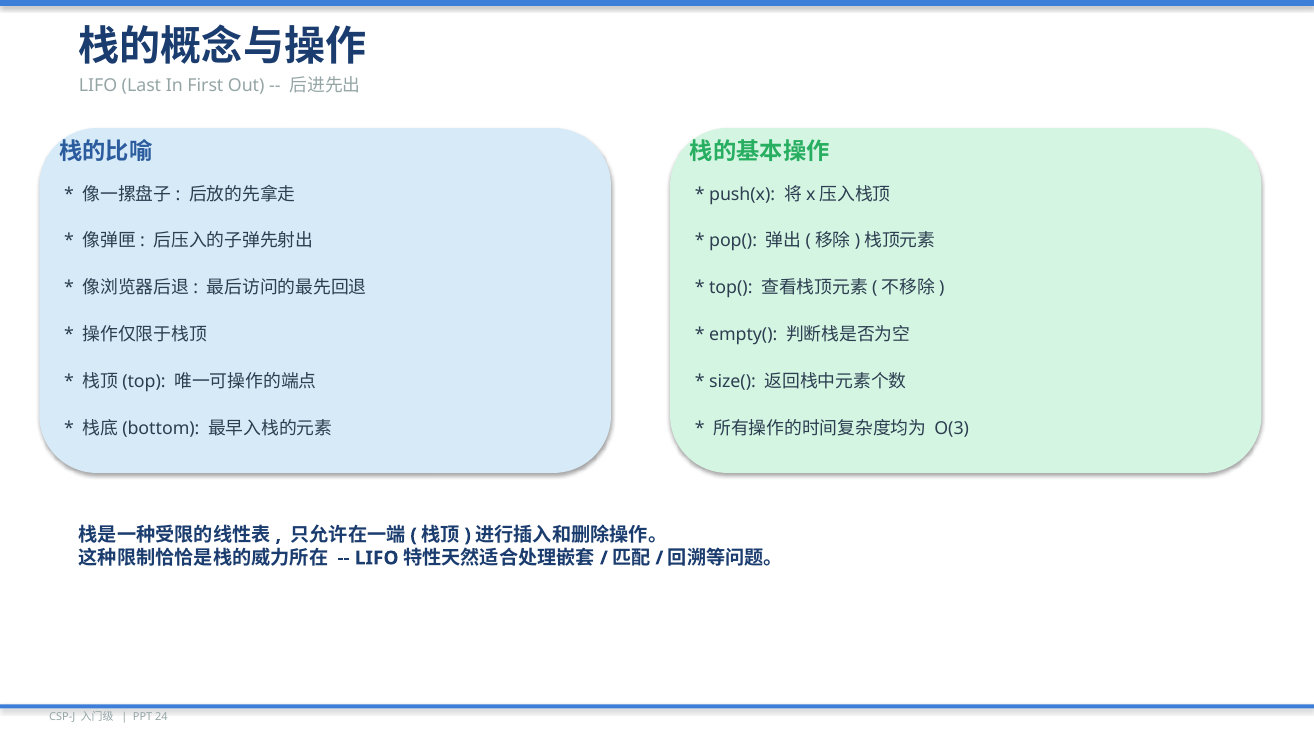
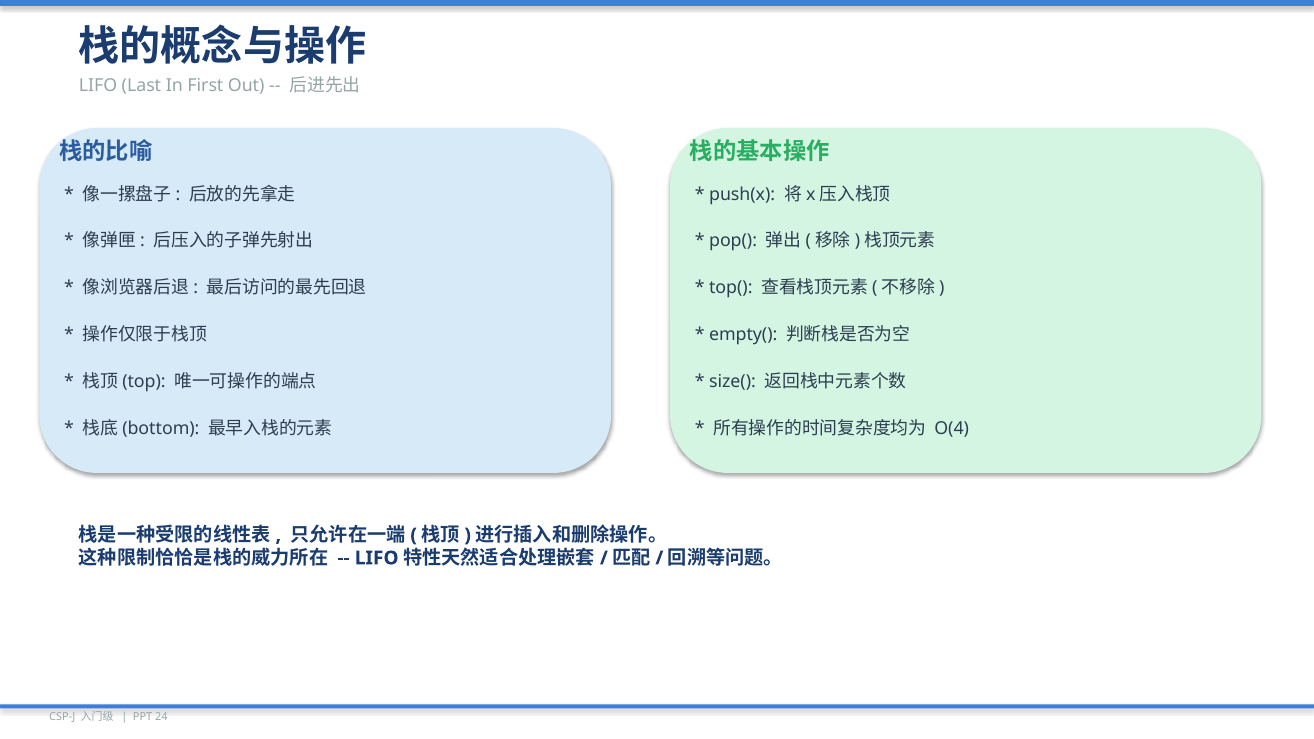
O(3: O(3 -> O(4 (952, 428)
